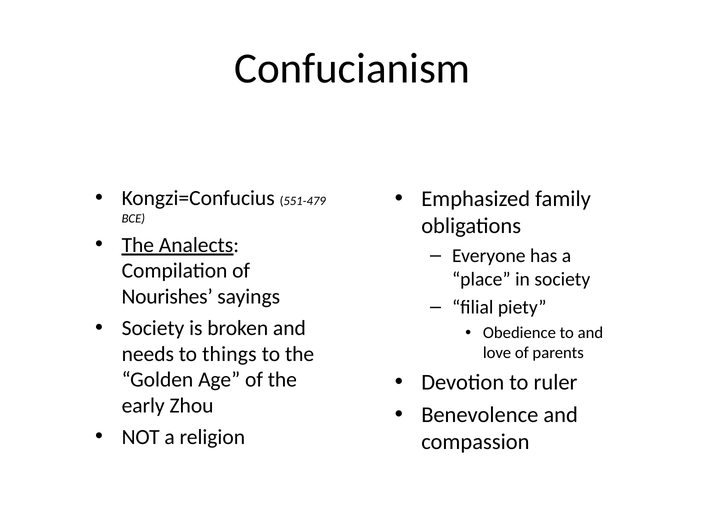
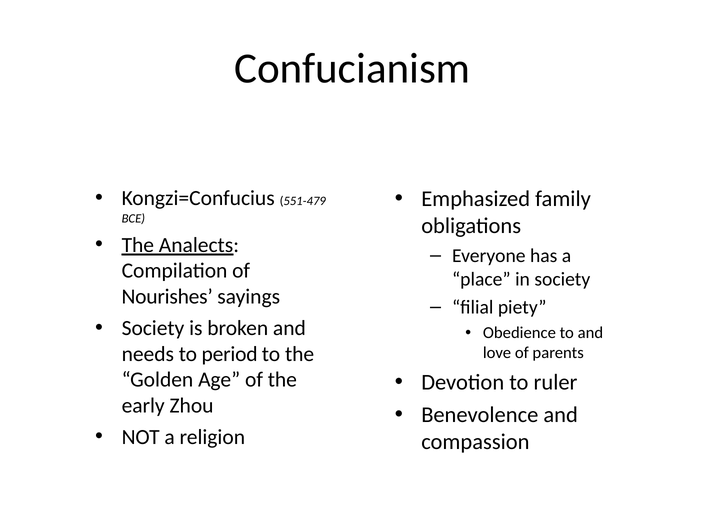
things: things -> period (230, 354)
